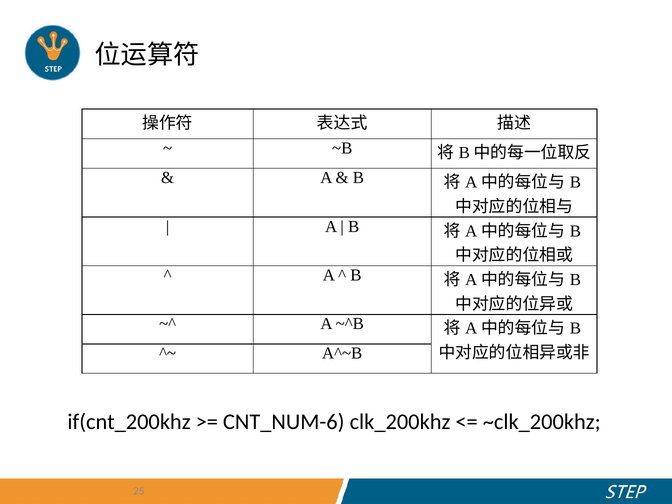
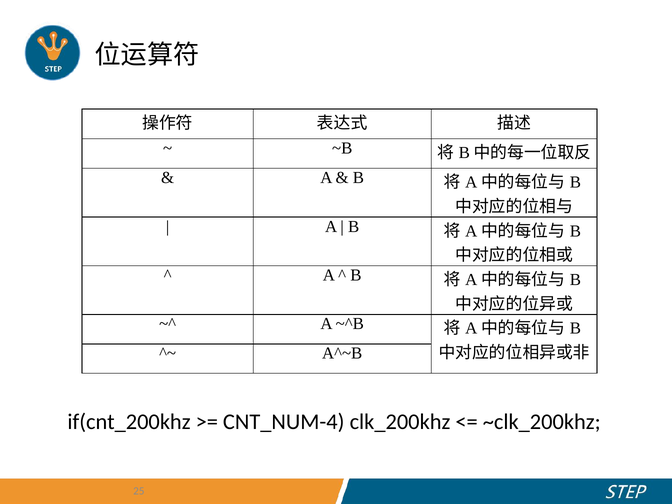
CNT_NUM-6: CNT_NUM-6 -> CNT_NUM-4 (284, 422)
